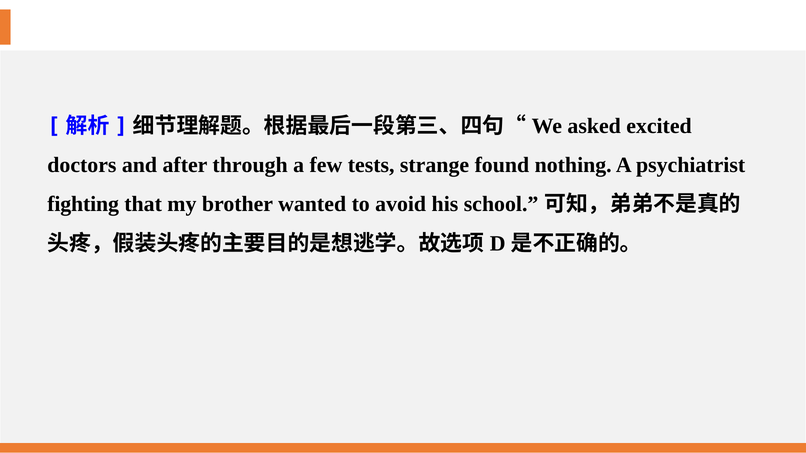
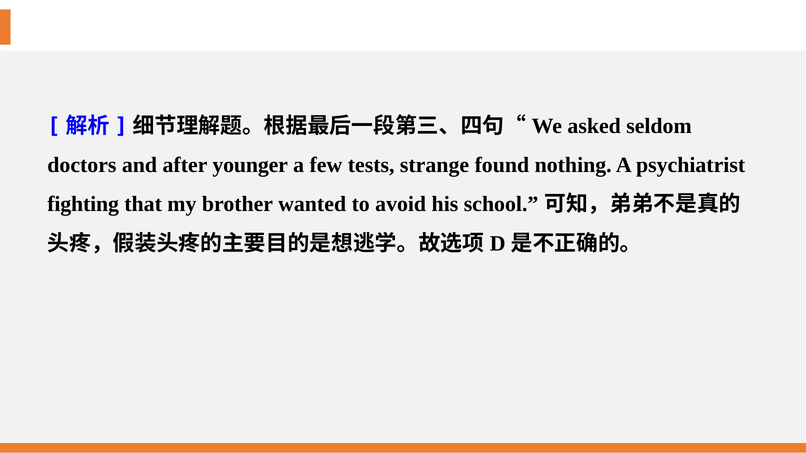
excited: excited -> seldom (659, 126)
through: through -> younger (250, 165)
